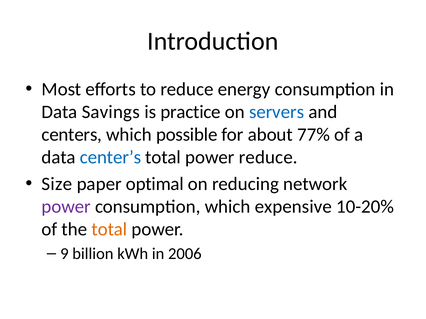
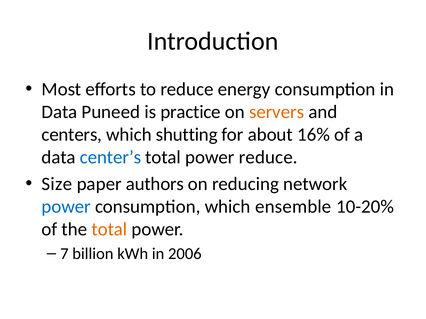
Savings: Savings -> Puneed (111, 112)
servers colour: blue -> orange (277, 112)
possible: possible -> shutting (187, 135)
77%: 77% -> 16% (314, 135)
optimal: optimal -> authors (155, 184)
power colour: purple -> blue (66, 207)
expensive: expensive -> ensemble (293, 207)
9: 9 -> 7 (64, 254)
